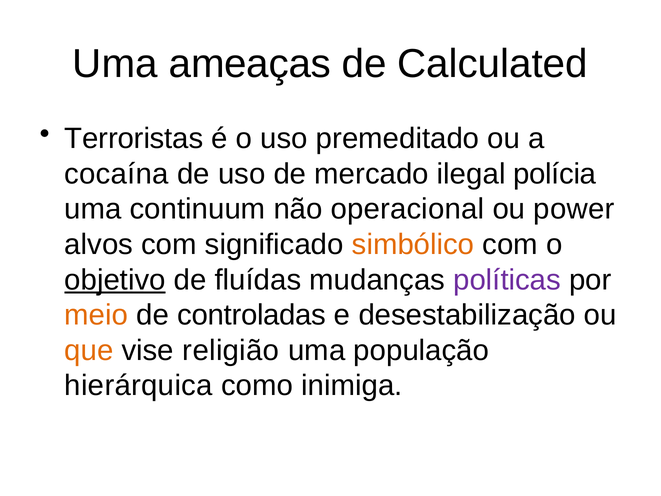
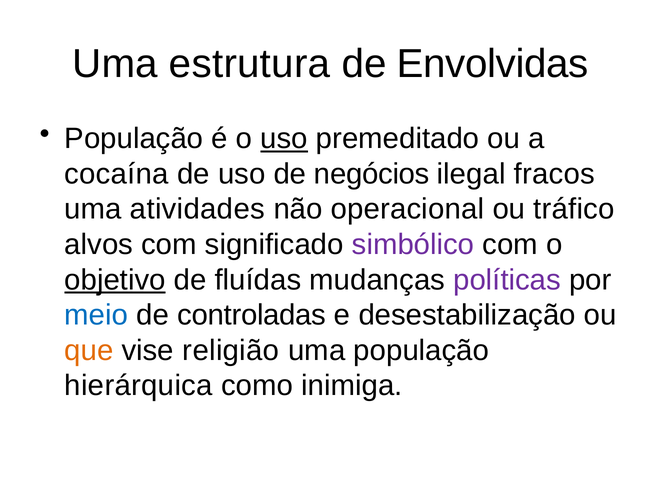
ameaças: ameaças -> estrutura (250, 64)
Calculated: Calculated -> Envolvidas (493, 64)
Terroristas: Terroristas -> População (134, 139)
uso underline: none -> present (284, 139)
mercado: mercado -> negócios (372, 174)
polícia: polícia -> fracos (554, 174)
continuum: continuum -> atividades (197, 209)
power: power -> tráfico (574, 209)
simbólico colour: orange -> purple (413, 244)
meio colour: orange -> blue (96, 315)
